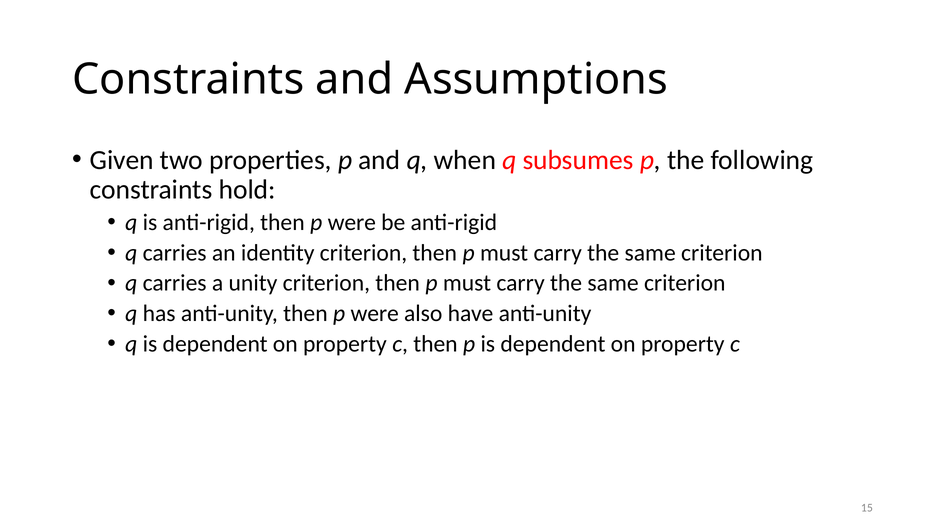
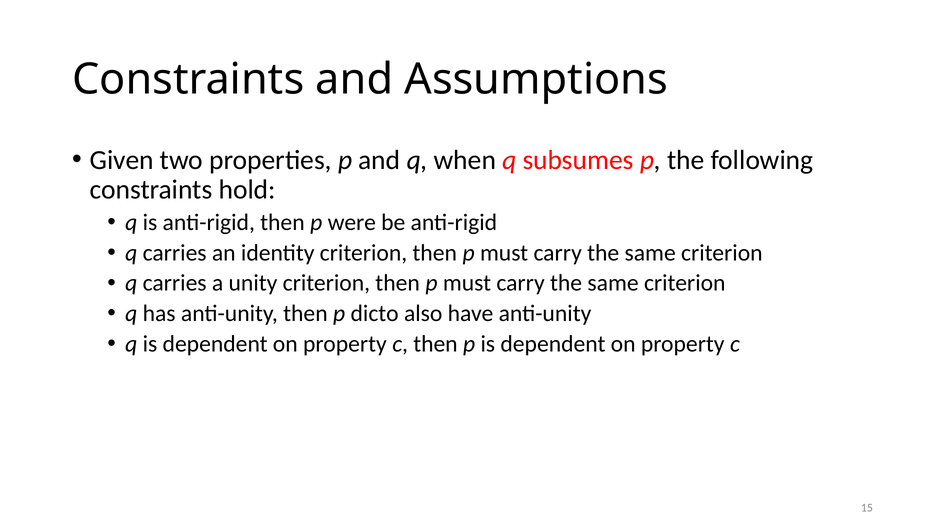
anti-unity then p were: were -> dicto (375, 313)
